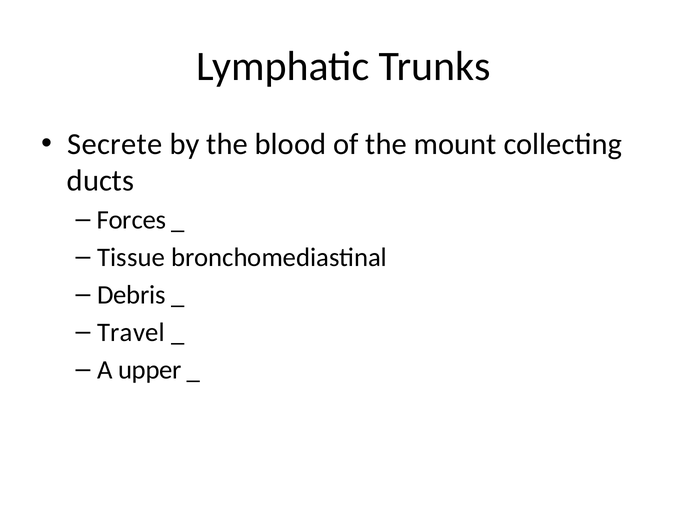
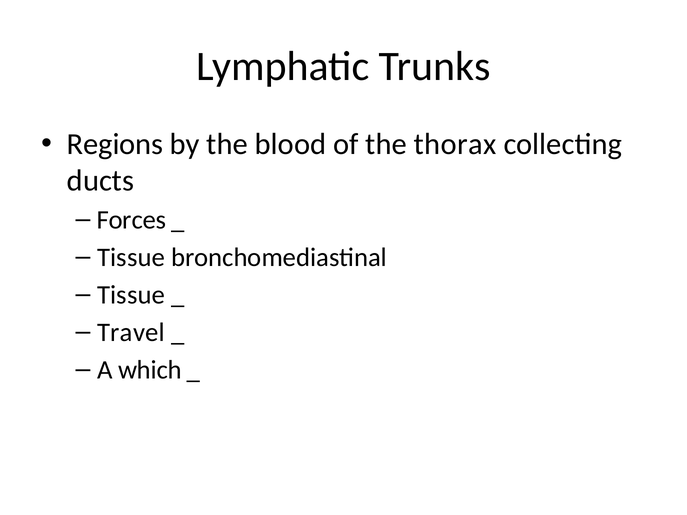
Secrete: Secrete -> Regions (115, 144)
mount: mount -> thorax (455, 144)
Debris: Debris -> Tissue (131, 295)
upper: upper -> which (150, 370)
